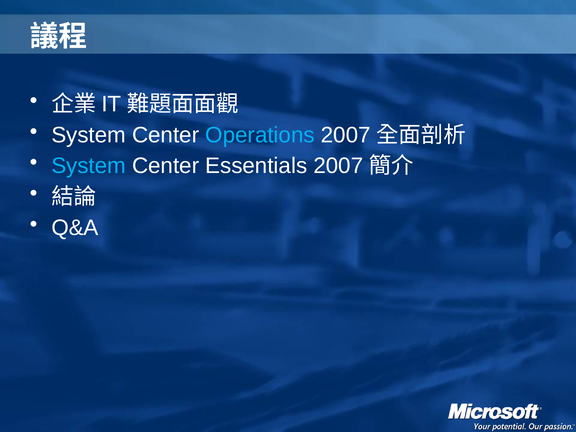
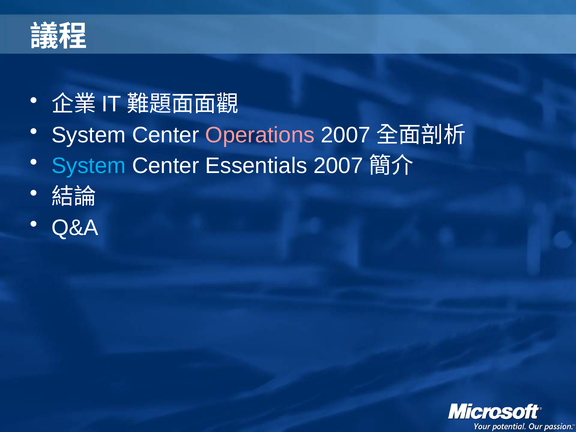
Operations colour: light blue -> pink (260, 135)
